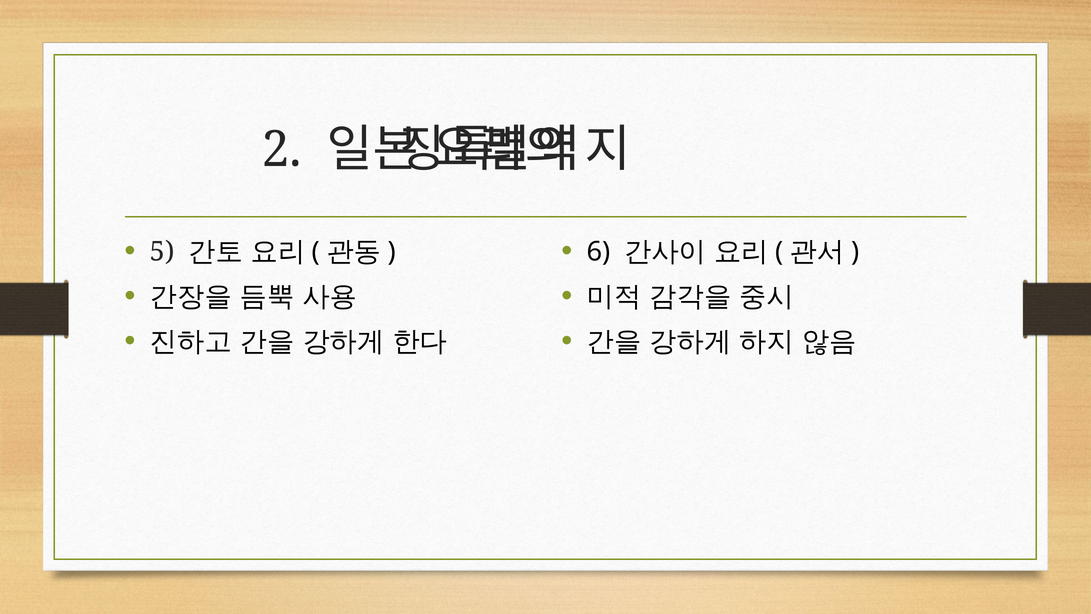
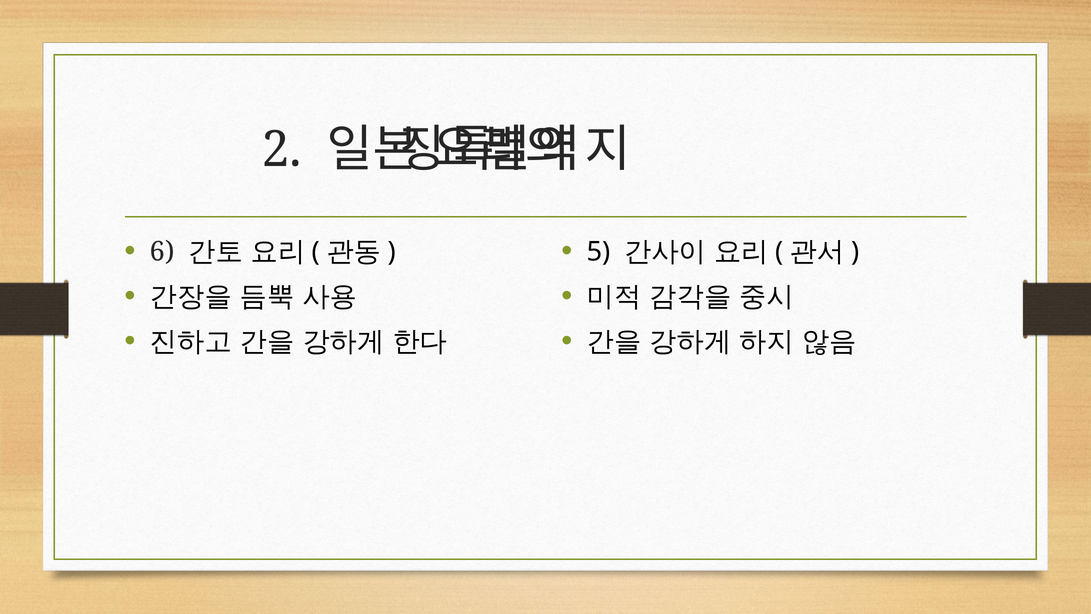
5: 5 -> 6 (162, 251)
6: 6 -> 5 (599, 251)
